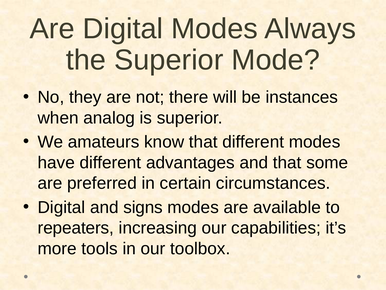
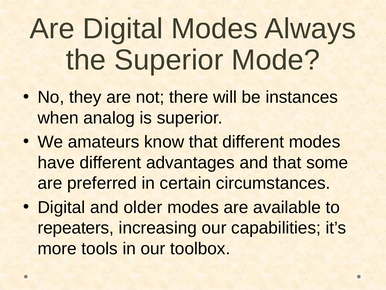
signs: signs -> older (143, 207)
